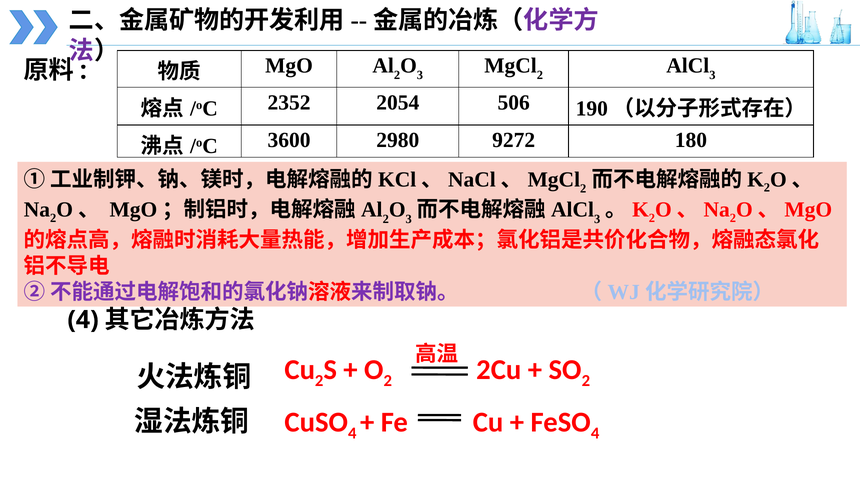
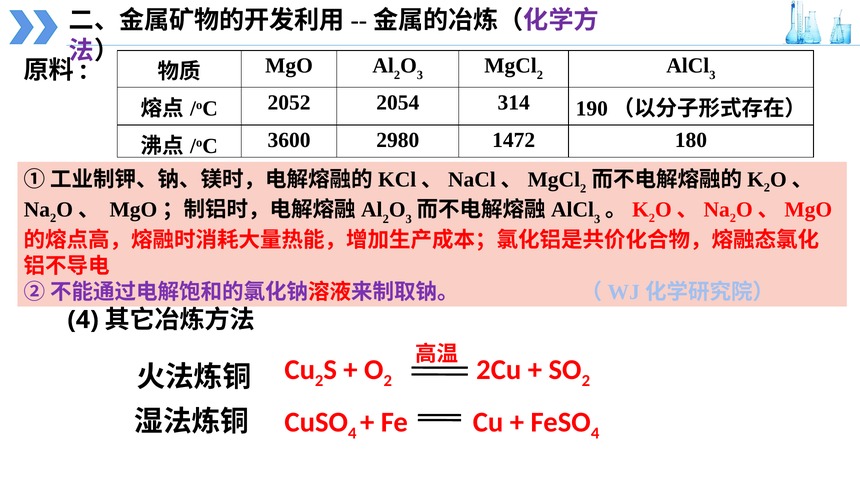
2352: 2352 -> 2052 (289, 103)
506: 506 -> 314 (514, 103)
9272: 9272 -> 1472 (514, 140)
